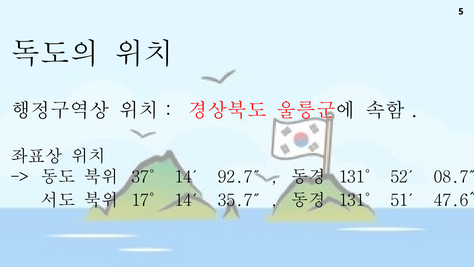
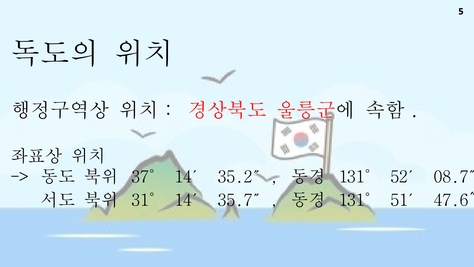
92.7″: 92.7″ -> 35.2″ (248, 177)
17°: 17° -> 31° (149, 200)
